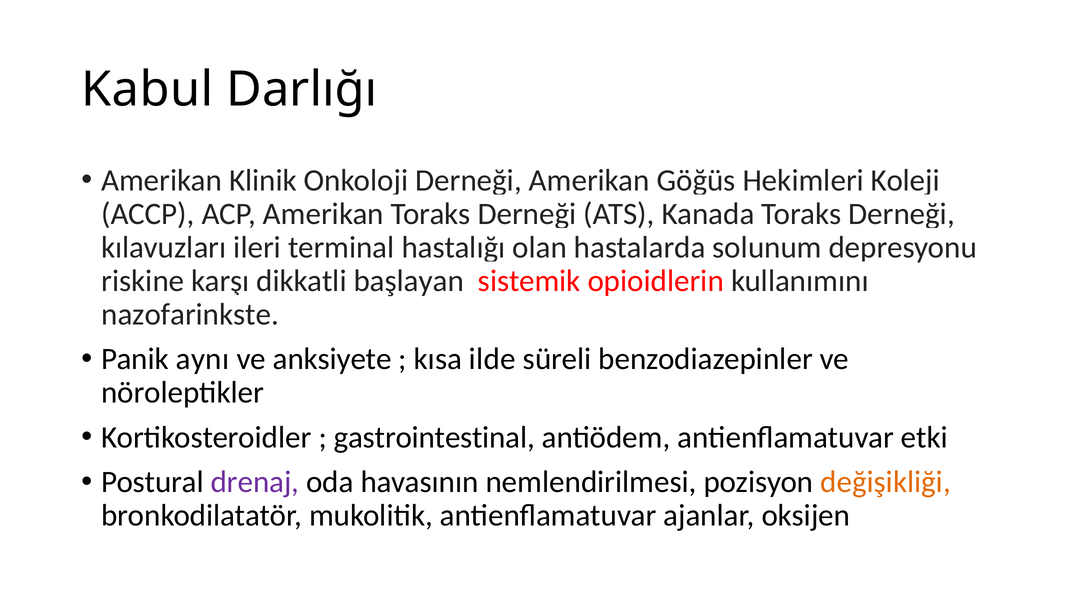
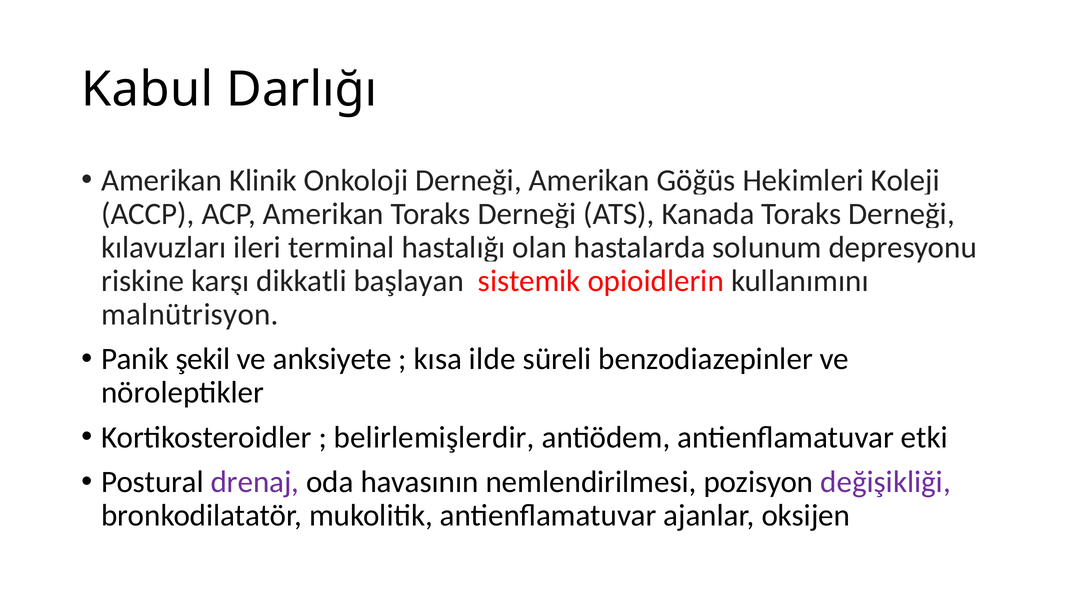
nazofarinkste: nazofarinkste -> malnütrisyon (190, 314)
aynı: aynı -> şekil (203, 359)
gastrointestinal: gastrointestinal -> belirlemişlerdir (434, 437)
değişikliği colour: orange -> purple (886, 482)
